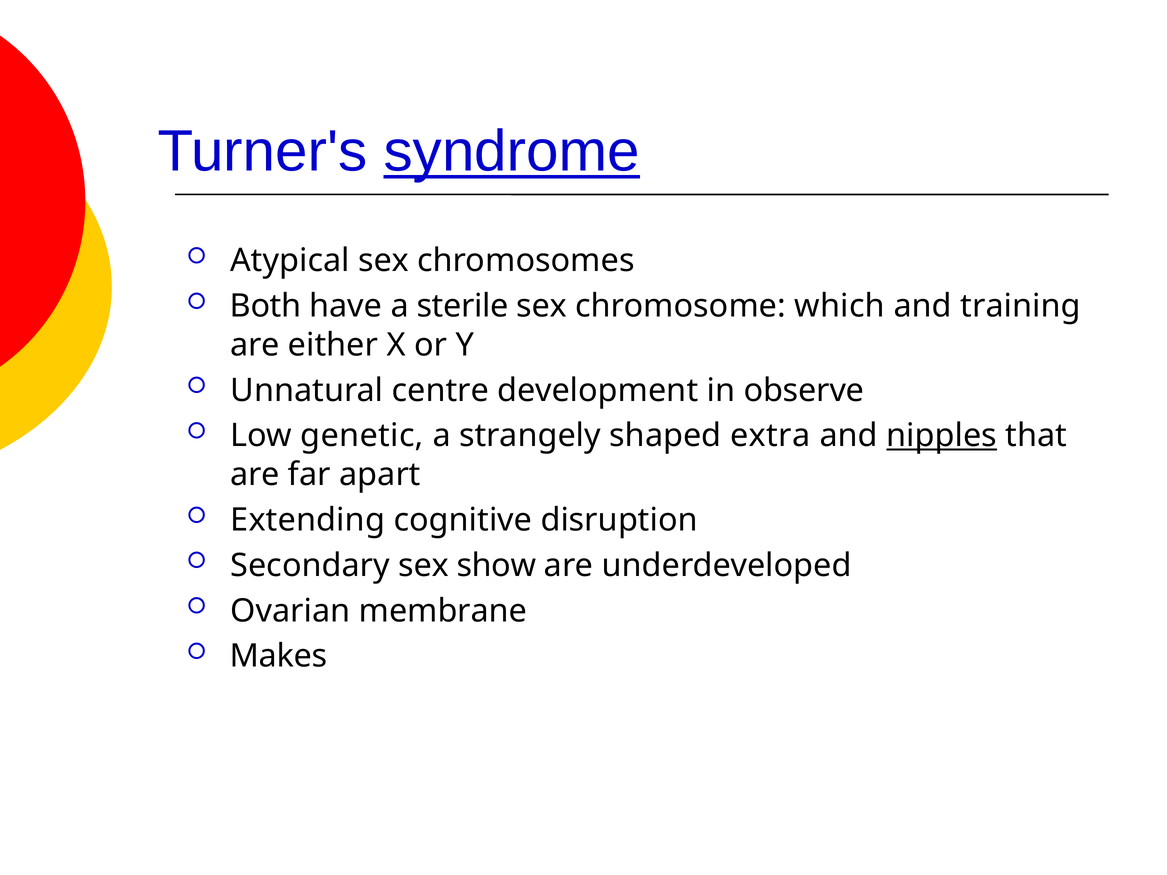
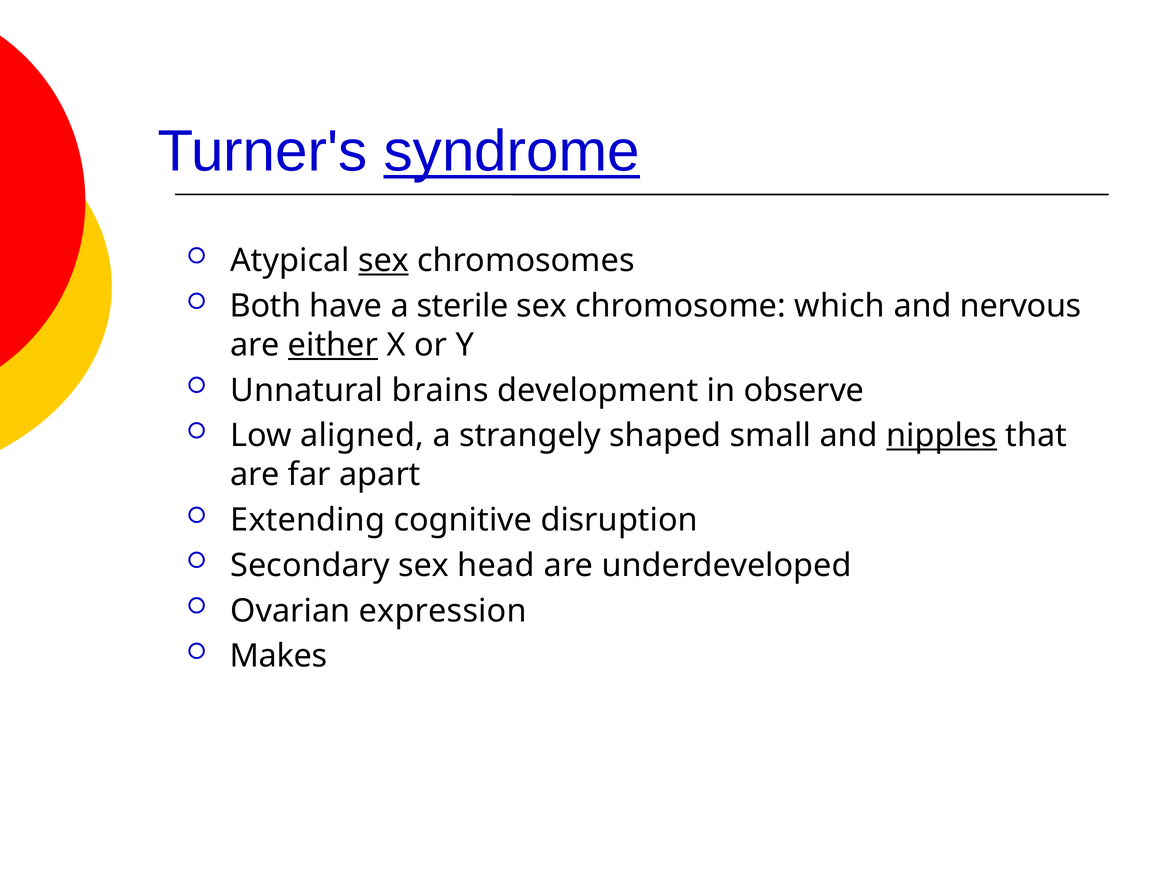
sex underline: none -> present (384, 261)
training: training -> nervous (1021, 306)
either underline: none -> present (333, 345)
centre: centre -> brains (440, 390)
genetic: genetic -> aligned (362, 436)
extra: extra -> small (770, 436)
show: show -> head (496, 566)
membrane: membrane -> expression (443, 611)
